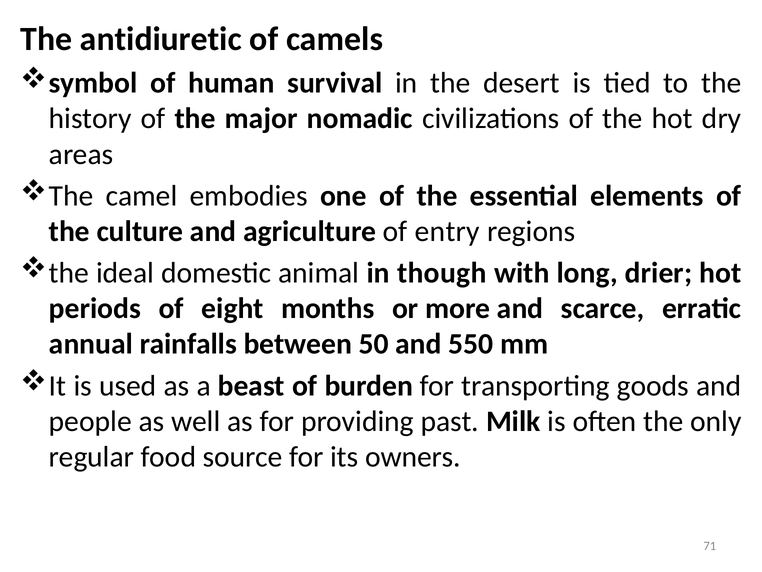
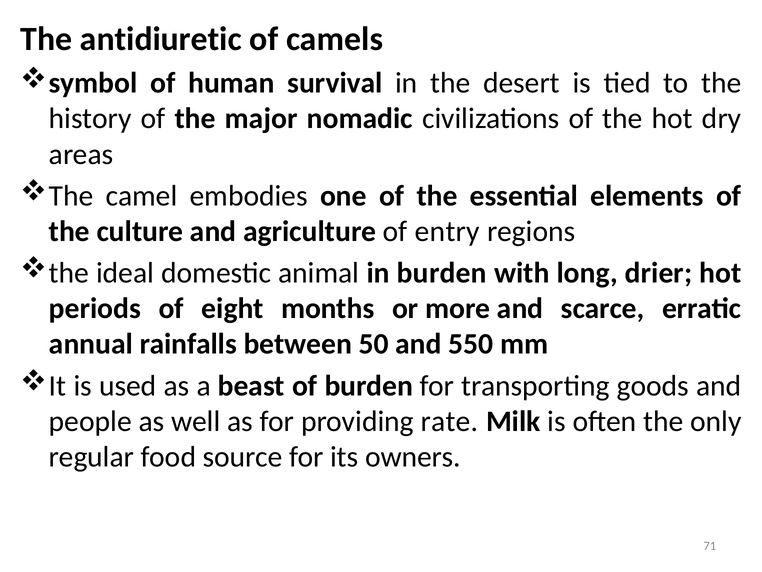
in though: though -> burden (442, 273)
past: past -> rate (450, 421)
